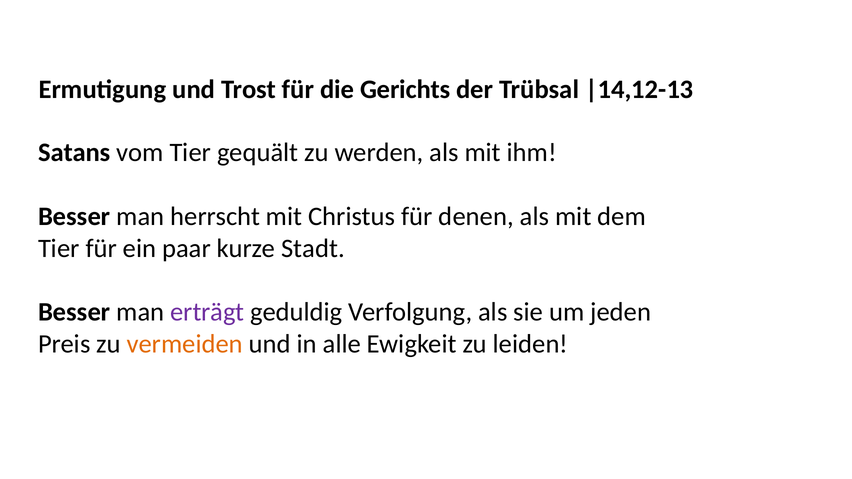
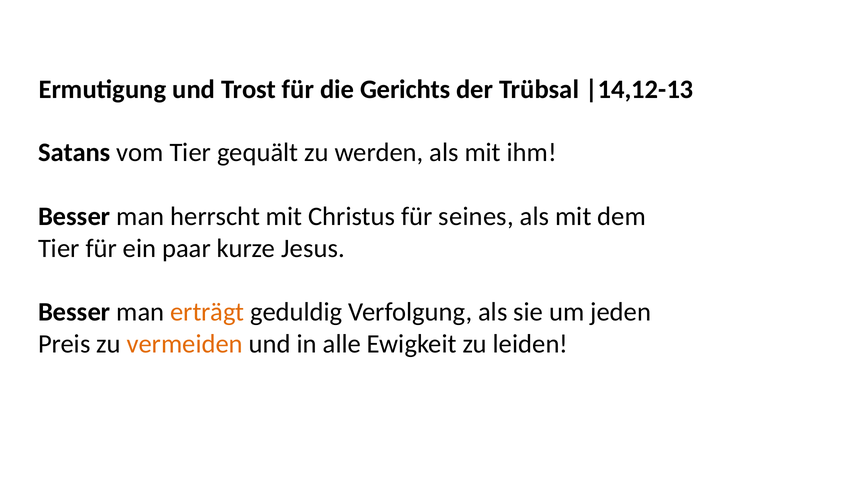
denen: denen -> seines (476, 216)
Stadt: Stadt -> Jesus (313, 248)
erträgt colour: purple -> orange (207, 312)
